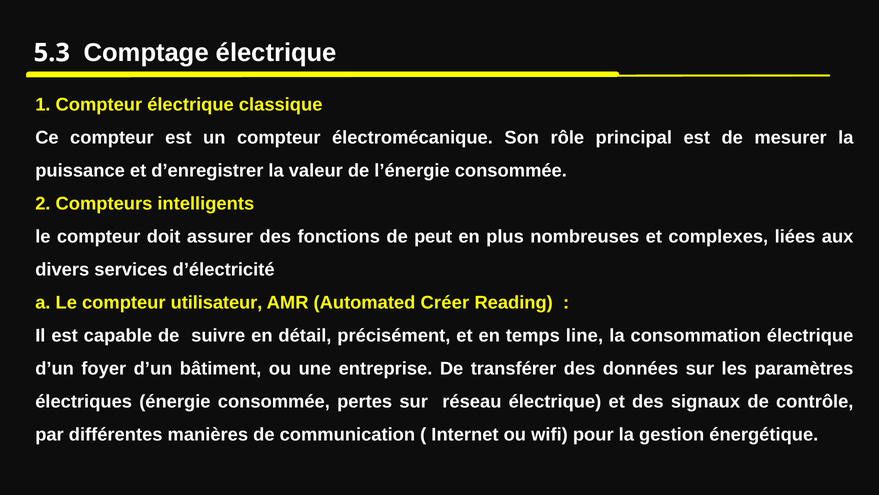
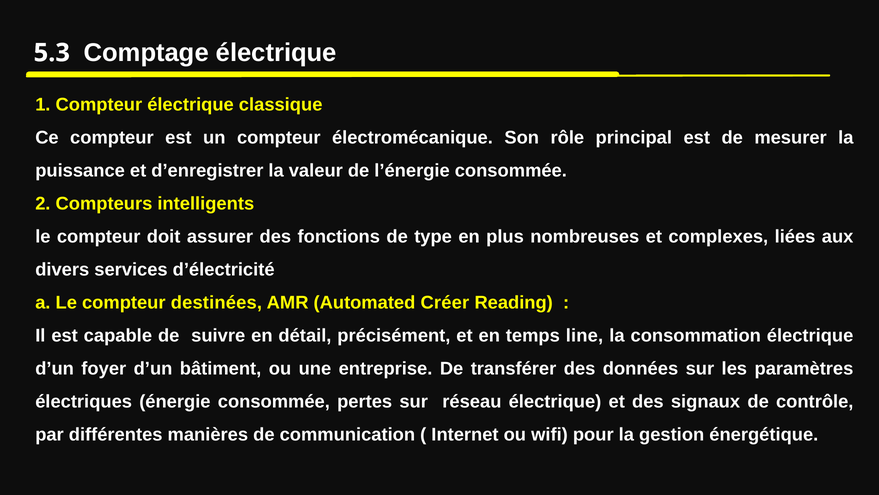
peut: peut -> type (433, 237)
utilisateur: utilisateur -> destinées (216, 302)
